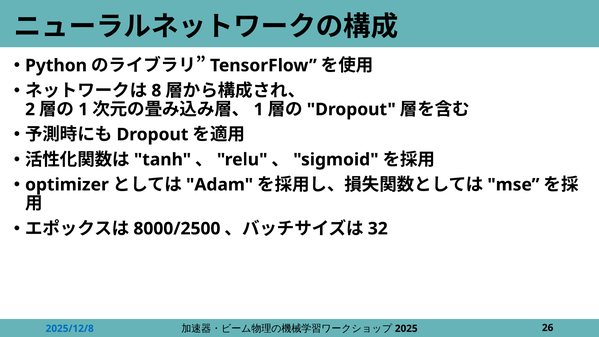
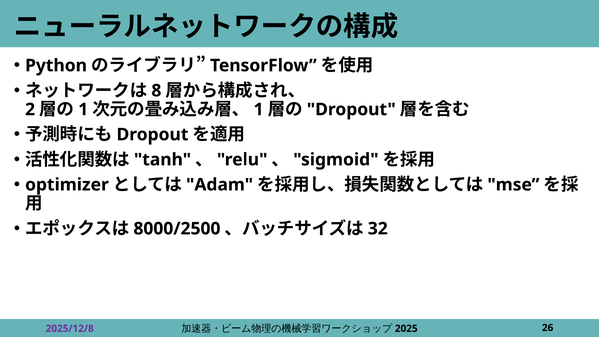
2025/12/8 colour: blue -> purple (70, 328)
